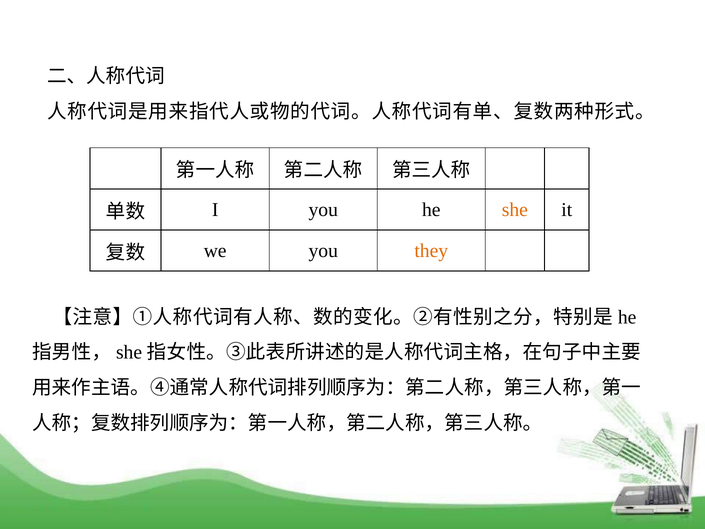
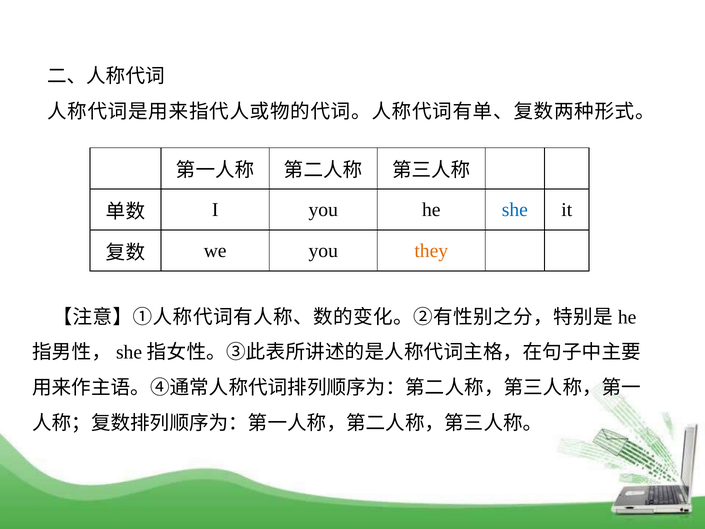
she colour: orange -> blue (515, 210)
